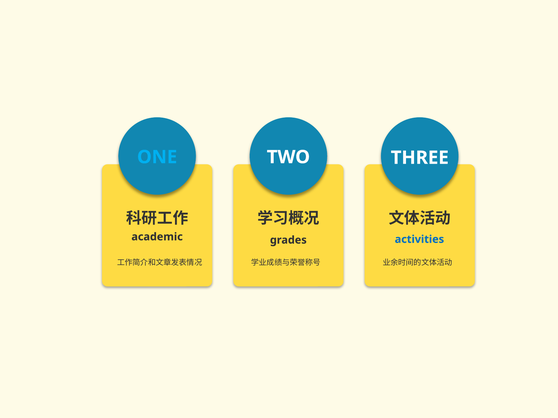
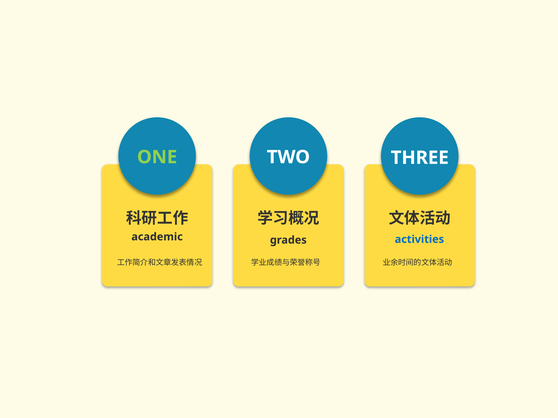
ONE colour: light blue -> light green (157, 157)
